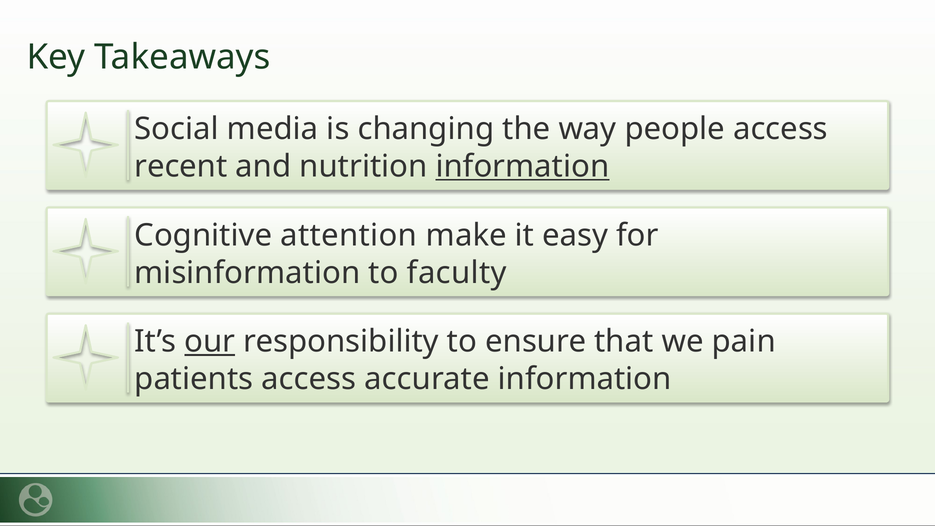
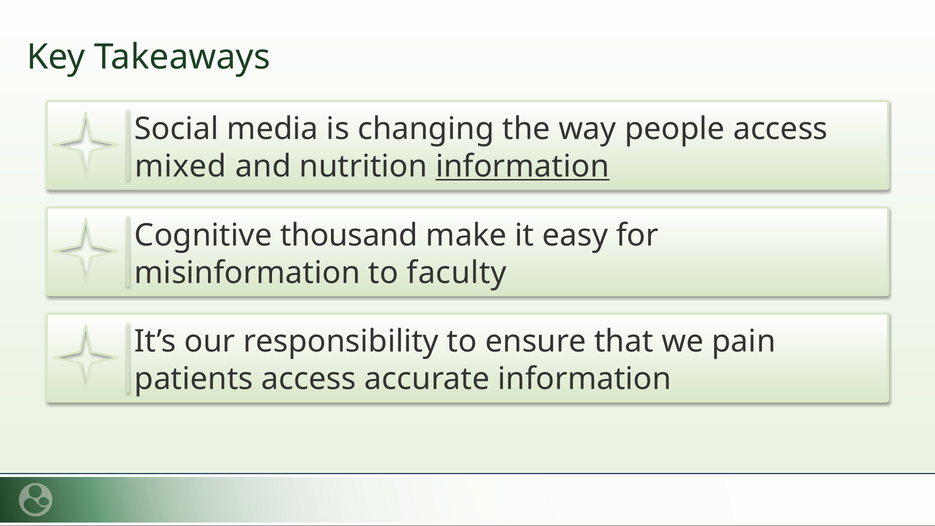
recent: recent -> mixed (181, 166)
attention: attention -> thousand (349, 235)
our underline: present -> none (210, 342)
